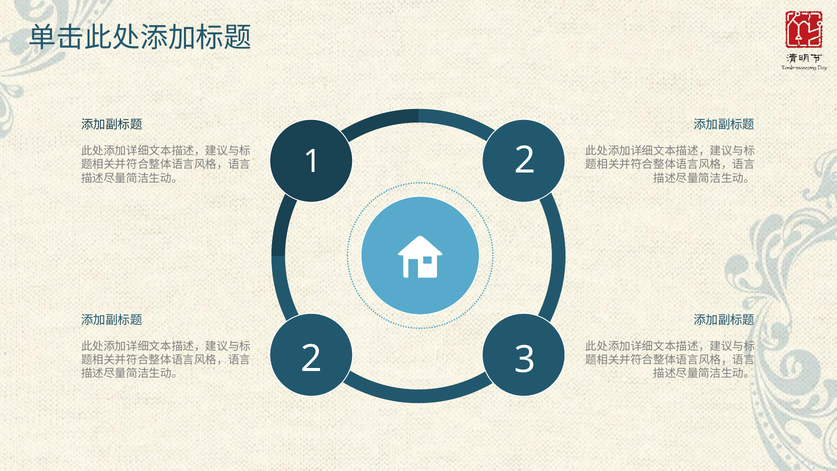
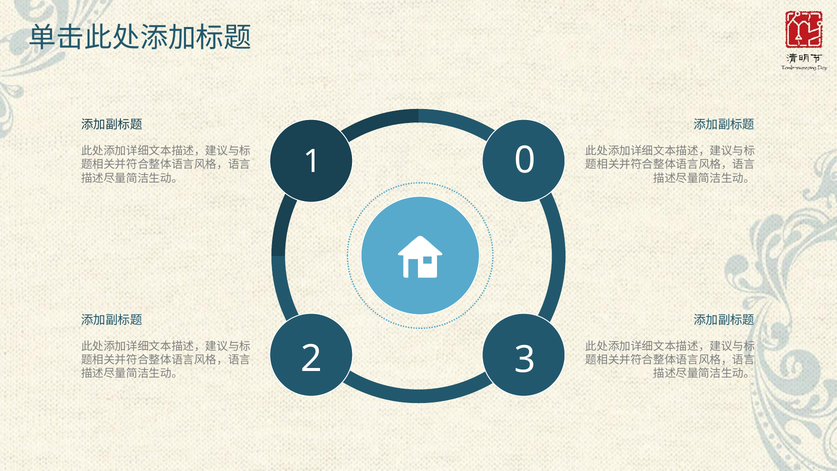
1 2: 2 -> 0 (525, 161)
